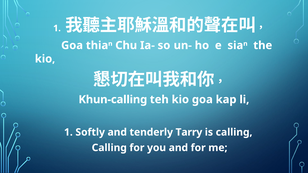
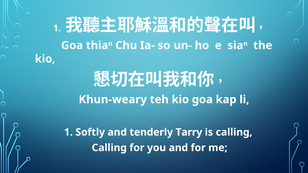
Khun-calling: Khun-calling -> Khun-weary (113, 100)
